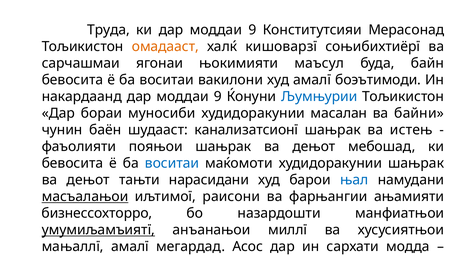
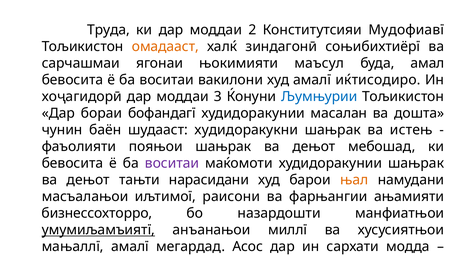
ки дар моддаи 9: 9 -> 2 (252, 30)
Мерасонад: Мерасонад -> Мудофиавї (406, 30)
кишоварзї: кишоварзї -> зиндагонӣ (281, 47)
байн: байн -> амал (428, 63)
боэътимоди: боэътимоди -> иќтисодиро (378, 80)
накардаанд: накардаанд -> хоҷагидорӣ (82, 97)
9: 9 -> 3 (218, 97)
муносиби: муносиби -> бофандагї (162, 113)
байни: байни -> дошта (419, 113)
канализатсионї: канализатсионї -> худидоракукни (246, 130)
воситаи colour: blue -> purple (172, 163)
њал colour: blue -> orange (354, 180)
масъалањои underline: present -> none (85, 197)
